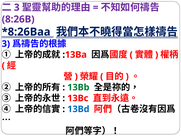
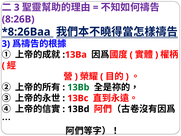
13Bd colour: blue -> black (78, 109)
